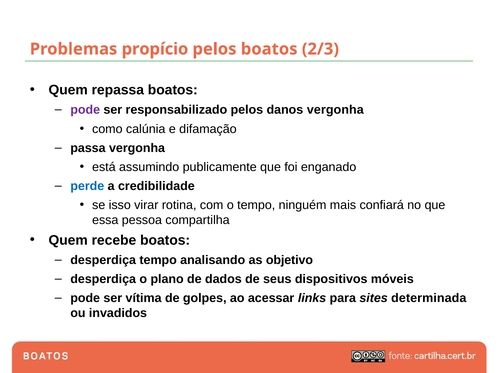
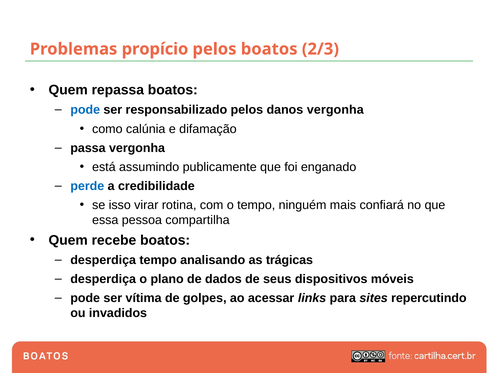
pode colour: purple -> blue (85, 110)
objetivo: objetivo -> trágicas (289, 260)
determinada: determinada -> repercutindo (429, 298)
